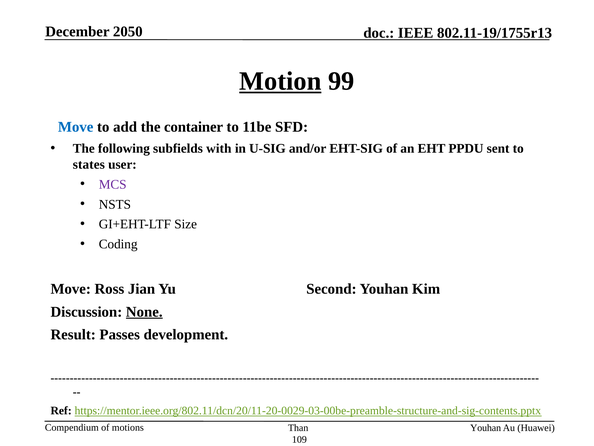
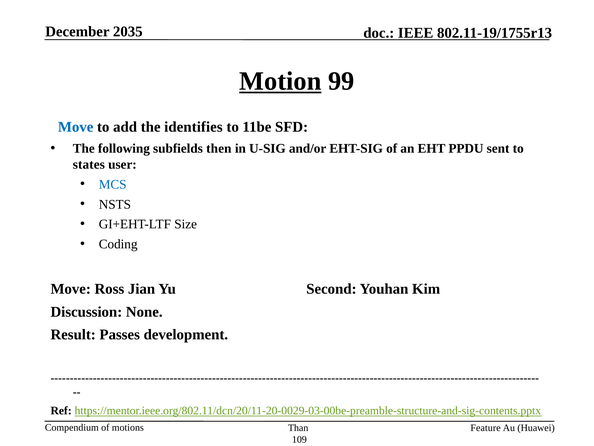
2050: 2050 -> 2035 (128, 31)
container: container -> identifies (193, 127)
with: with -> then (219, 148)
MCS colour: purple -> blue (113, 184)
None underline: present -> none (144, 311)
Youhan: Youhan -> Feature (486, 427)
